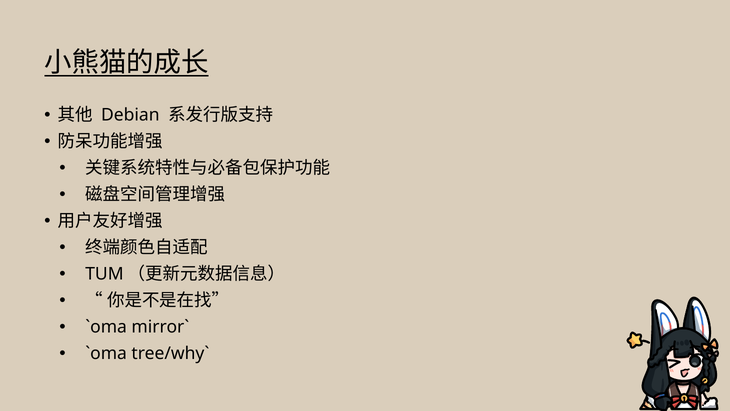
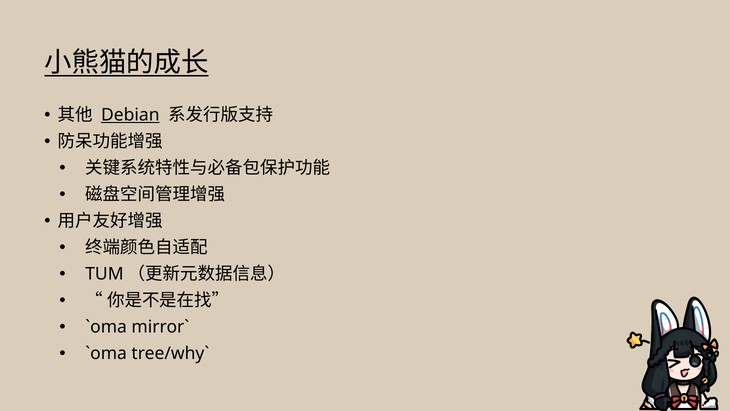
Debian underline: none -> present (130, 115)
